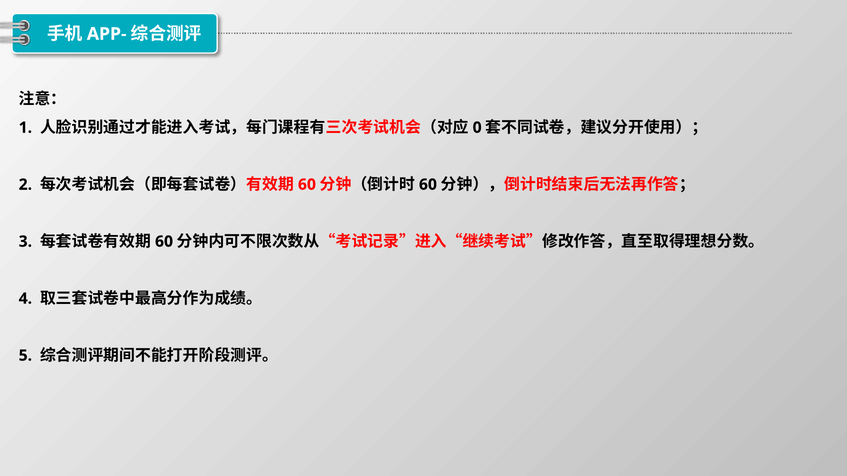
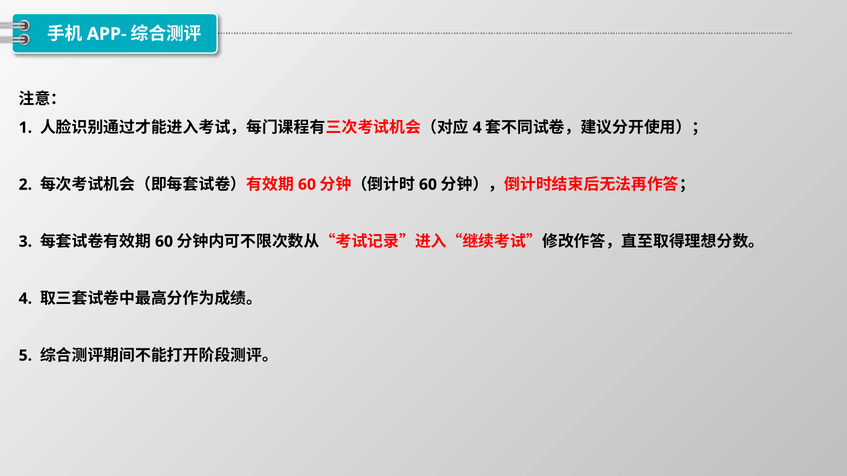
0: 0 -> 4 (477, 128)
